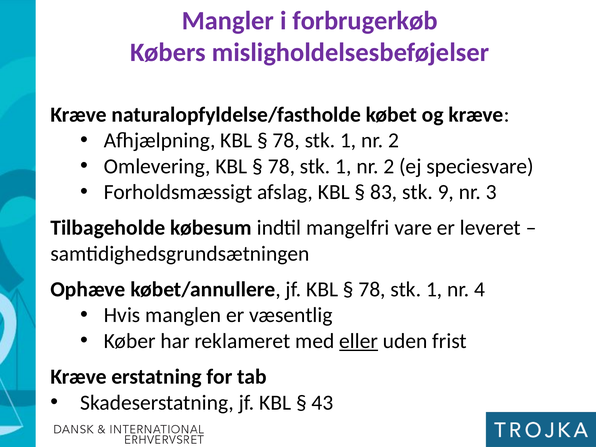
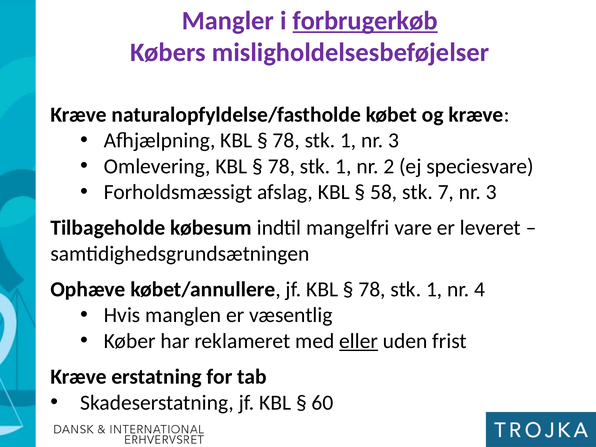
forbrugerkøb underline: none -> present (365, 21)
2: 2 -> 3 (394, 140)
83: 83 -> 58 (384, 192)
9: 9 -> 7 (446, 192)
43: 43 -> 60 (322, 403)
